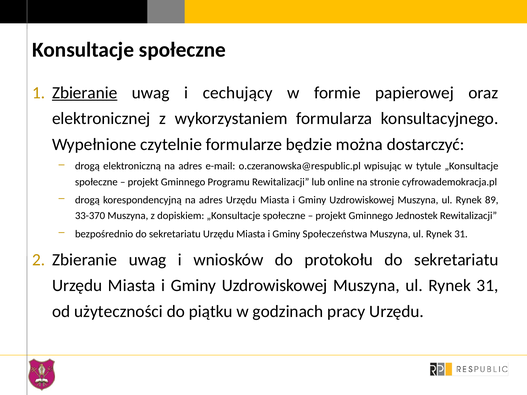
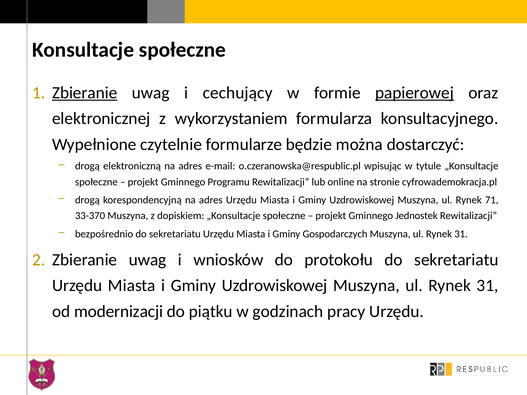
papierowej underline: none -> present (415, 93)
89: 89 -> 71 (492, 200)
Społeczeństwa: Społeczeństwa -> Gospodarczych (335, 234)
użyteczności: użyteczności -> modernizacji (119, 312)
